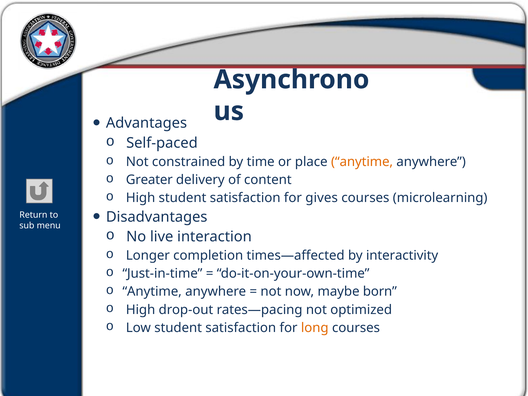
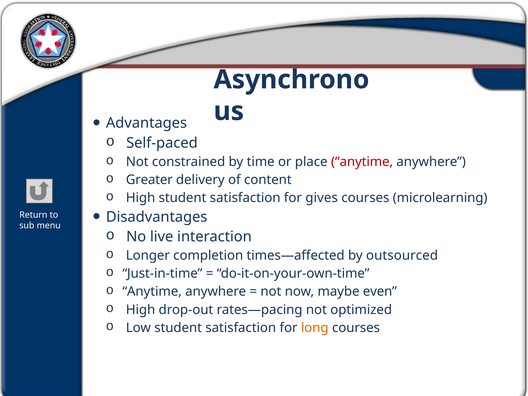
anytime colour: orange -> red (362, 162)
interactivity: interactivity -> outsourced (402, 256)
born: born -> even (380, 292)
